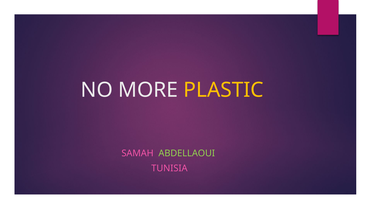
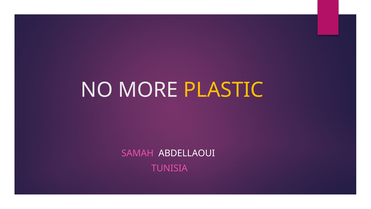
ABDELLAOUI colour: light green -> white (187, 153)
